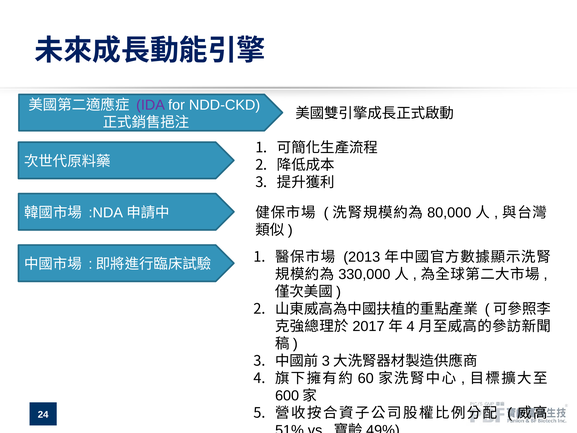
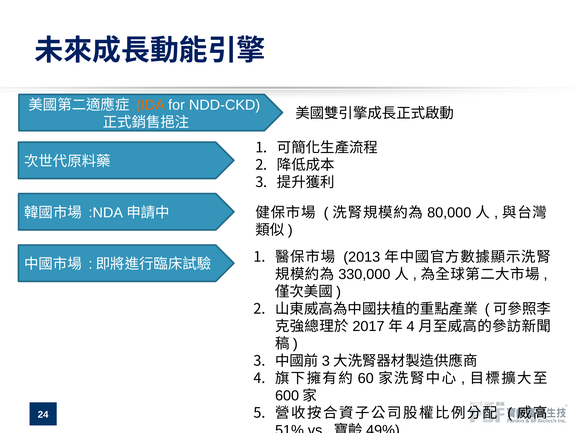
IDA colour: purple -> orange (151, 105)
